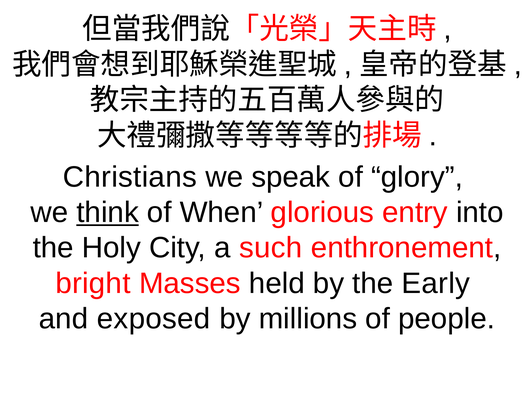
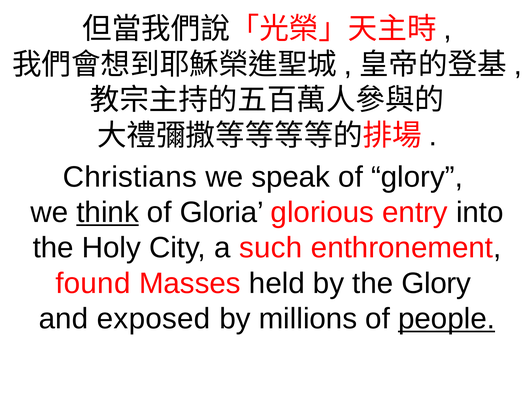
When: When -> Gloria (222, 212)
bright: bright -> found (93, 283)
the Early: Early -> Glory (436, 283)
people underline: none -> present (447, 319)
